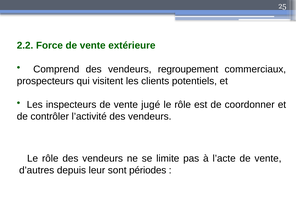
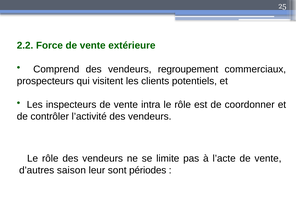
jugé: jugé -> intra (151, 105)
depuis: depuis -> saison (71, 170)
